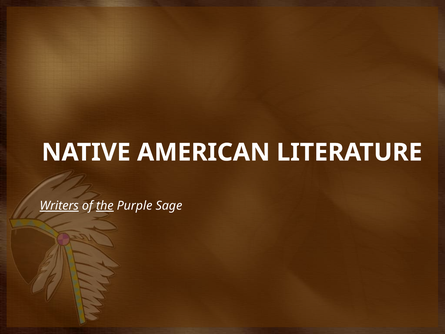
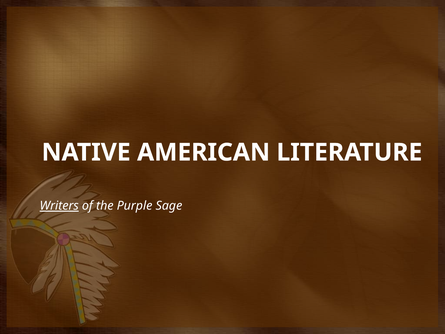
the underline: present -> none (105, 206)
